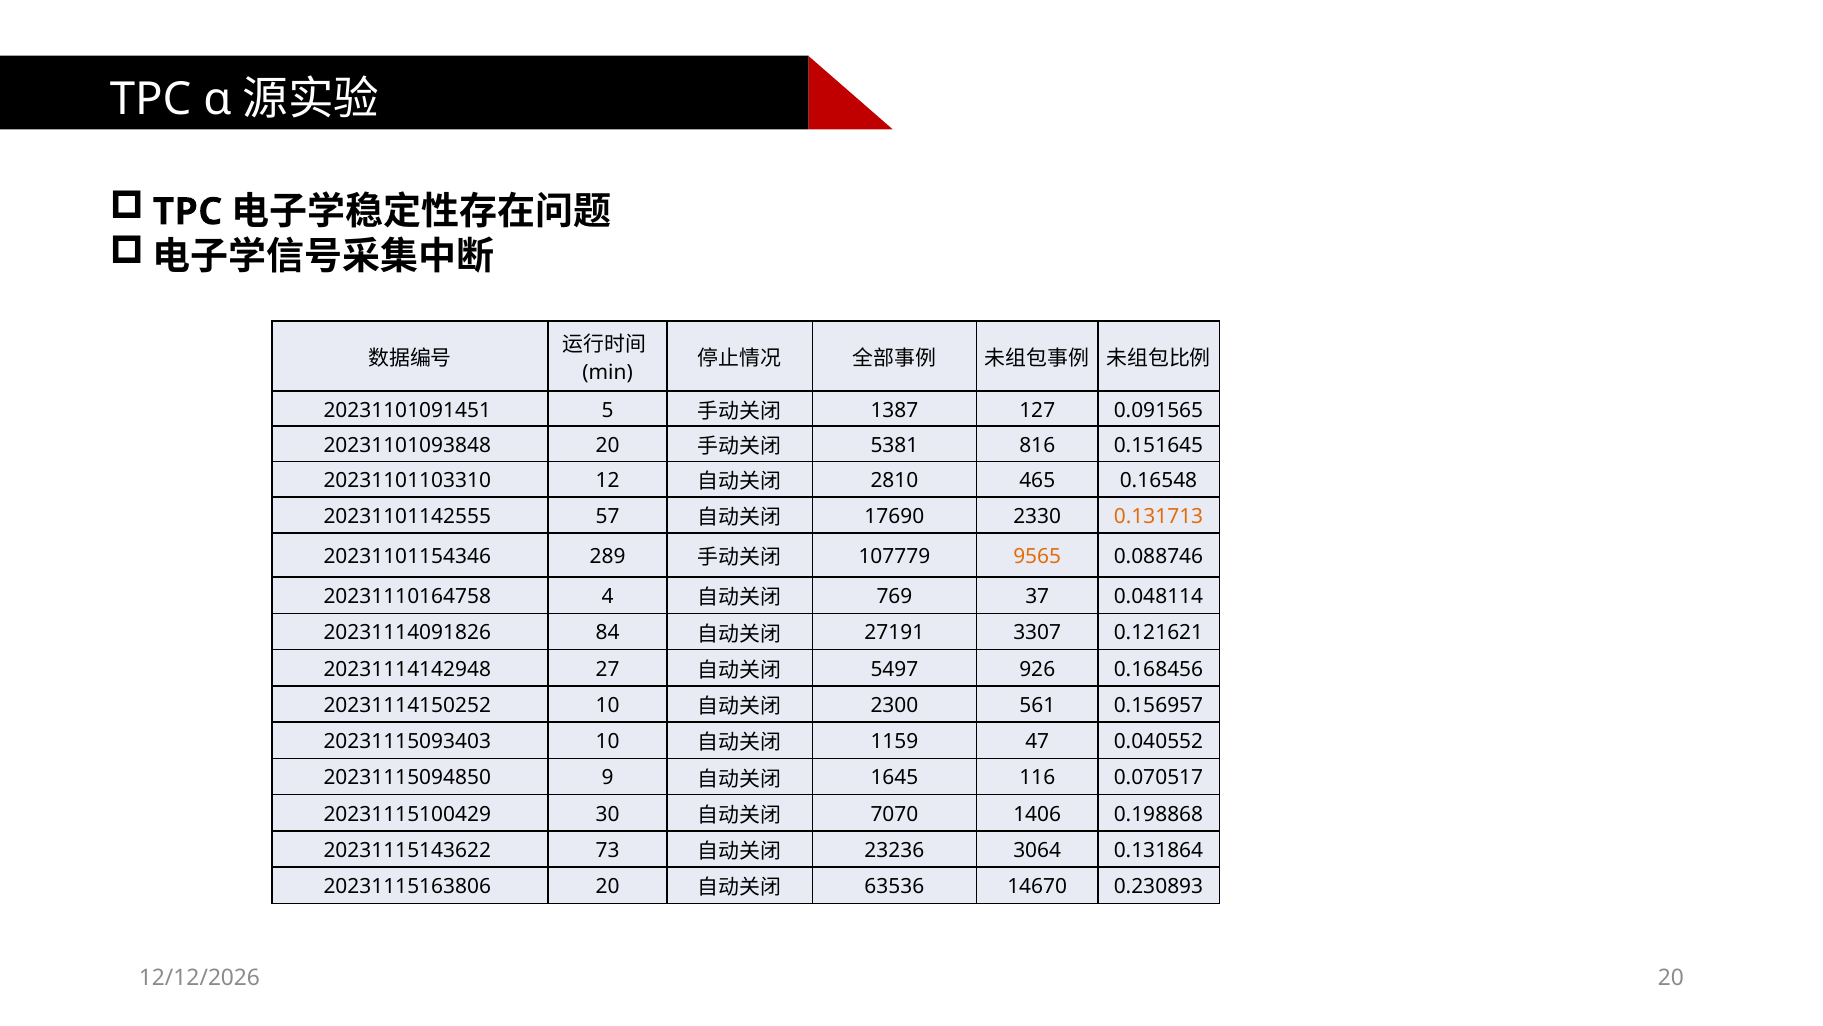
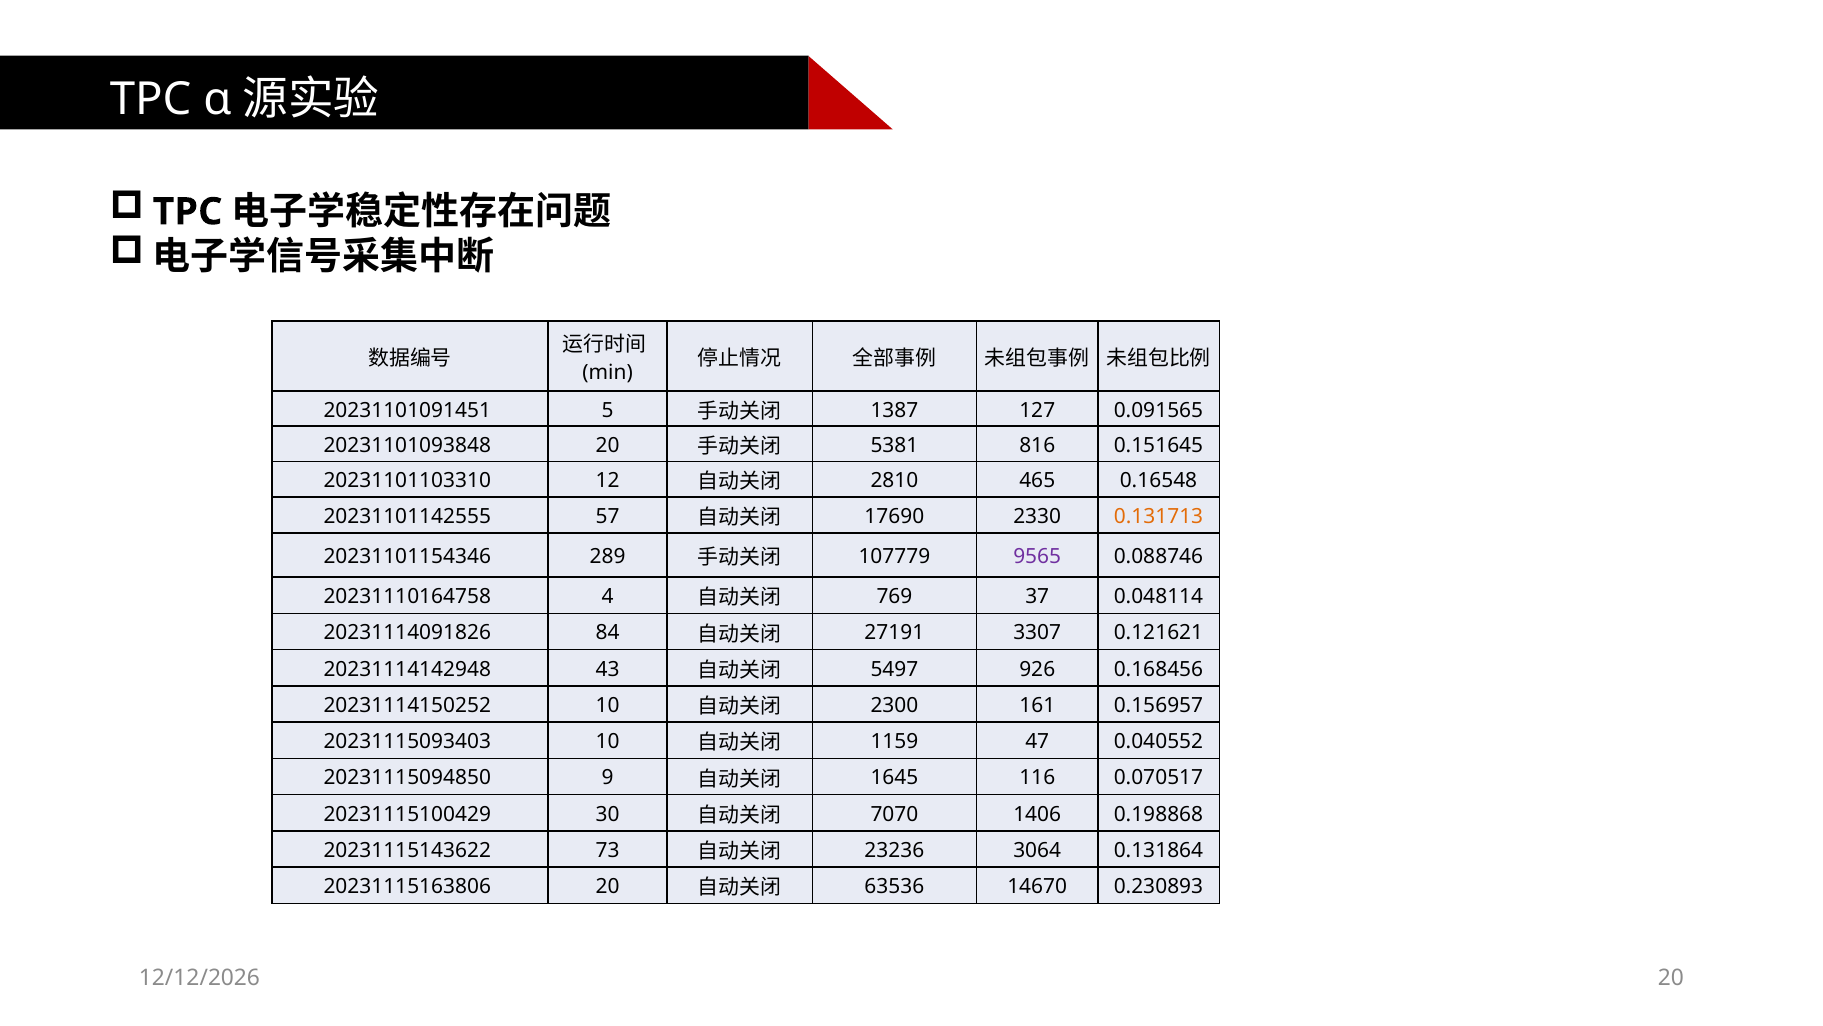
9565 colour: orange -> purple (1037, 556)
27: 27 -> 43 (608, 669)
561: 561 -> 161 (1037, 705)
